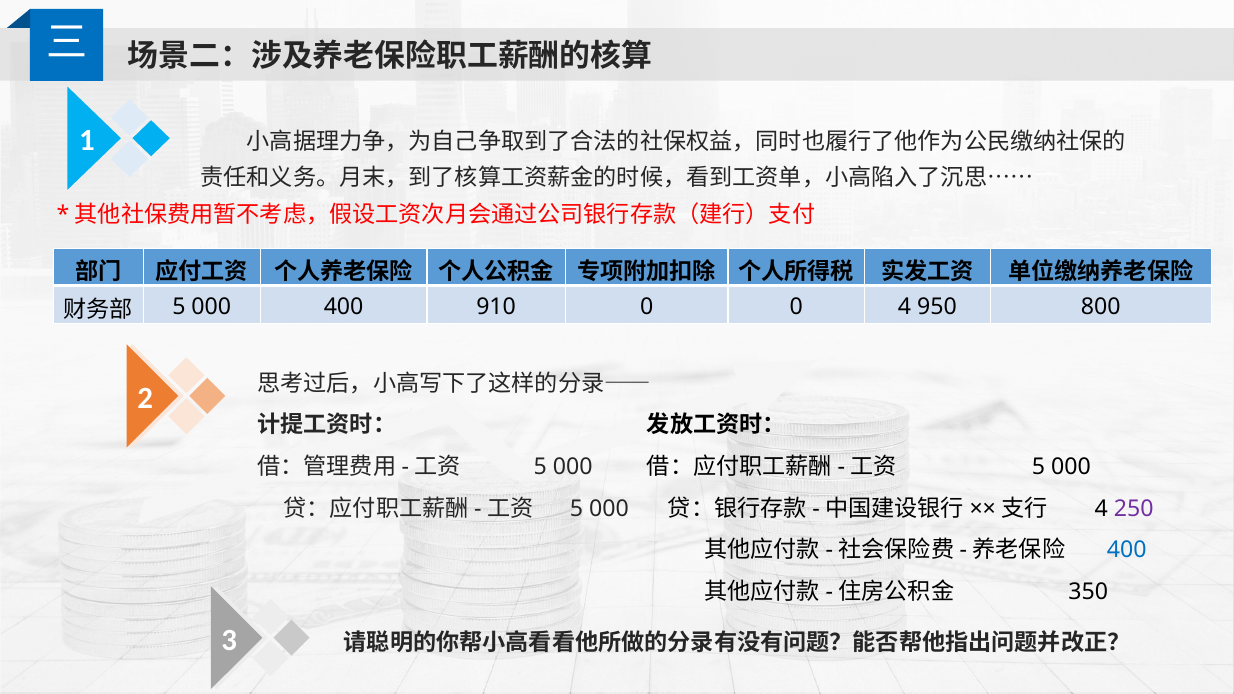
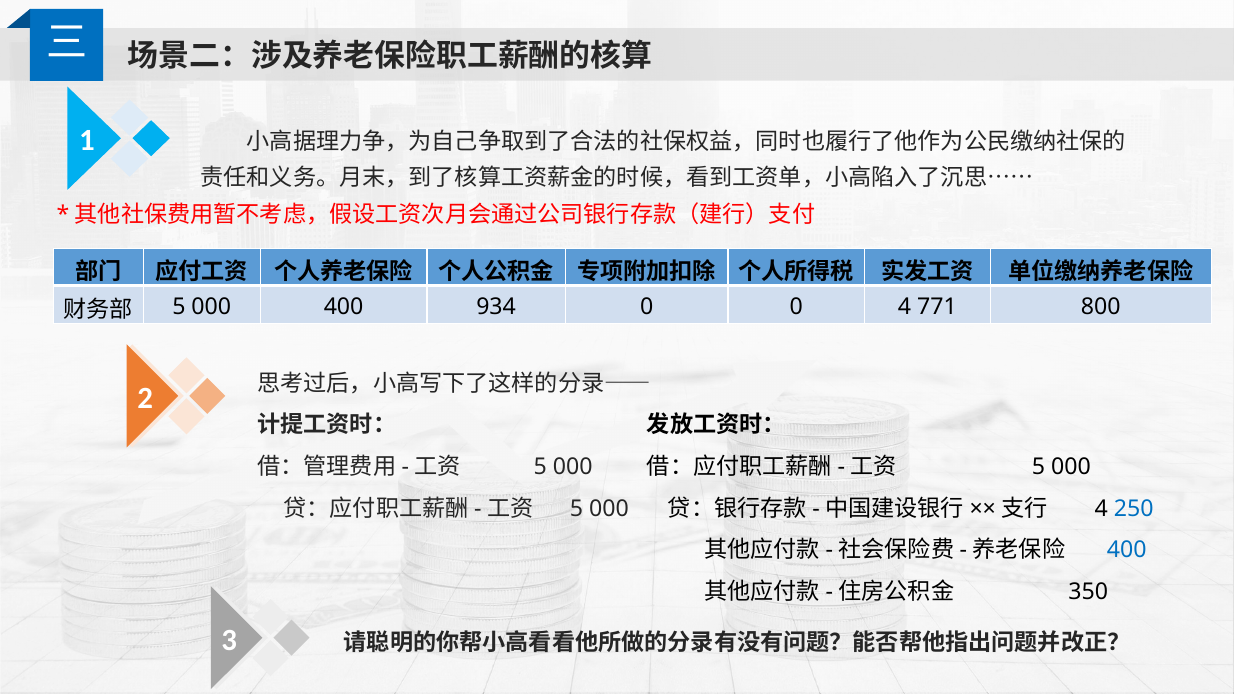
910: 910 -> 934 (496, 307)
950: 950 -> 771 (937, 307)
250 colour: purple -> blue (1134, 509)
